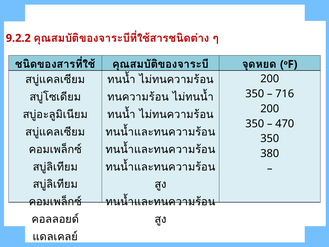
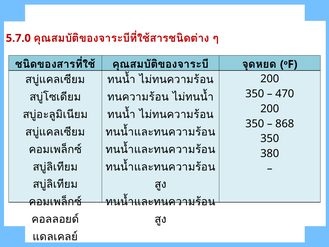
9.2.2: 9.2.2 -> 5.7.0 (18, 38)
716: 716 -> 470 (285, 94)
470: 470 -> 868 (285, 124)
